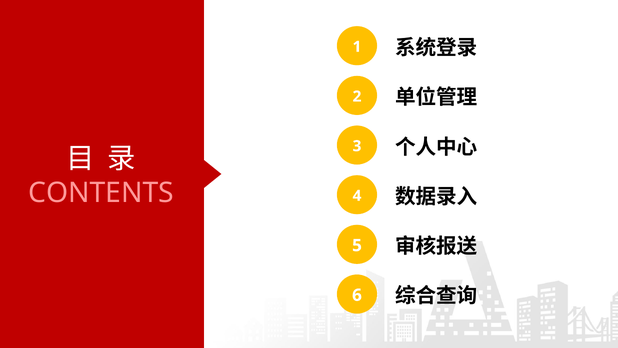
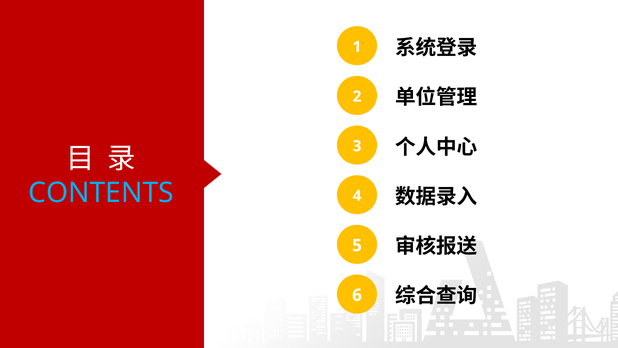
CONTENTS colour: pink -> light blue (101, 193)
